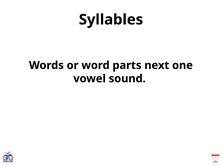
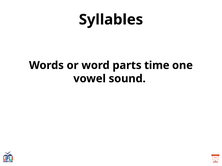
next: next -> time (157, 66)
